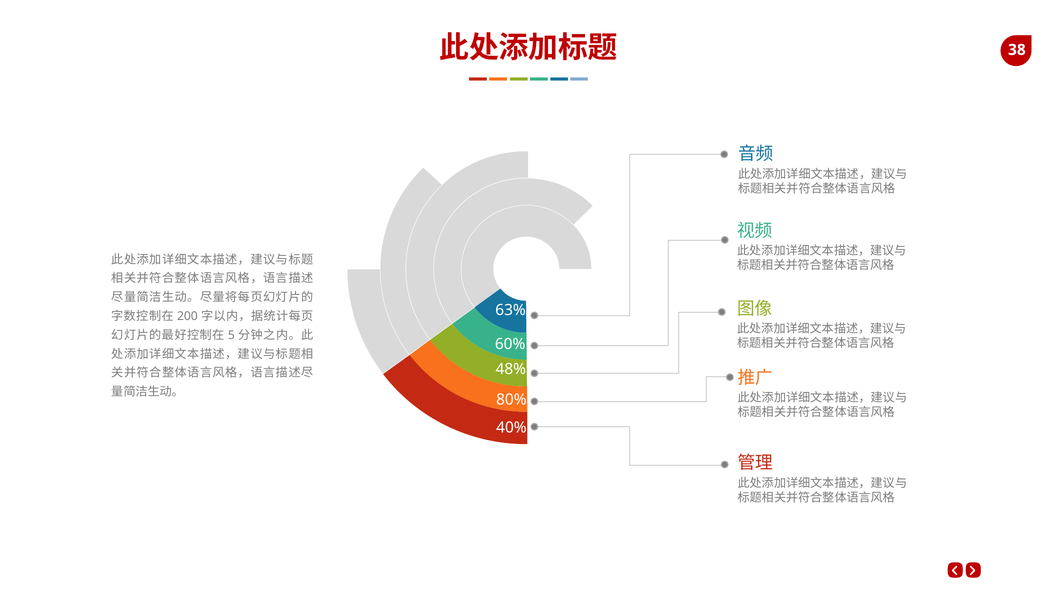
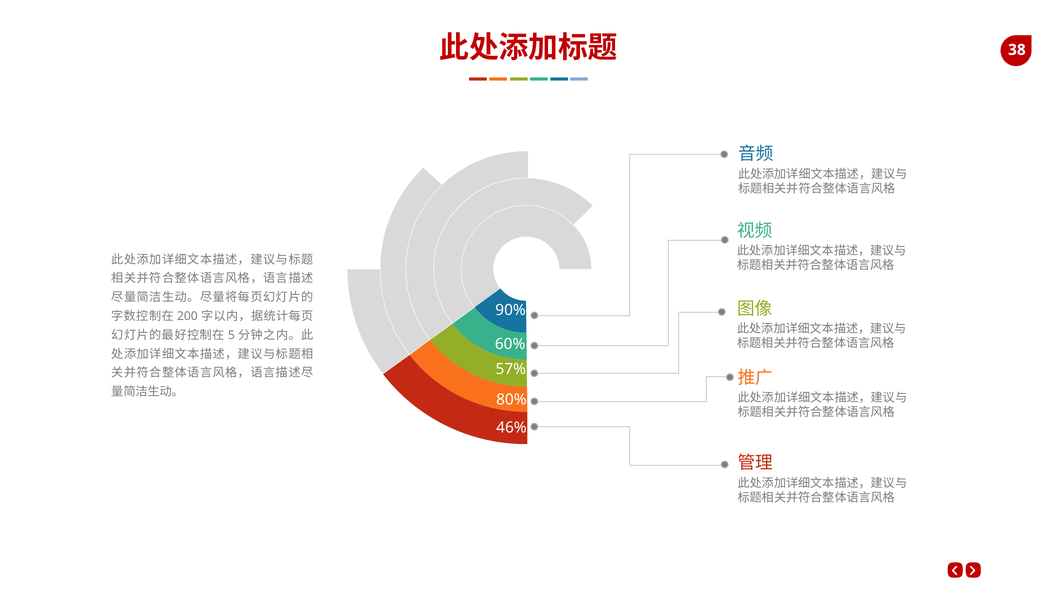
63%: 63% -> 90% (511, 310)
48%: 48% -> 57% (511, 369)
40%: 40% -> 46% (511, 428)
